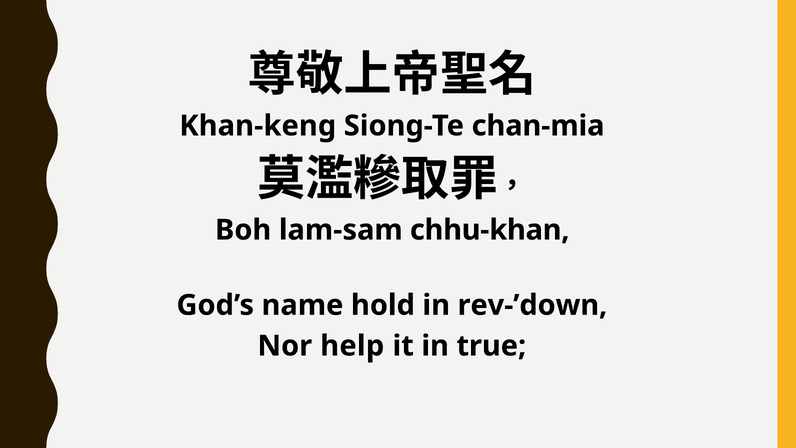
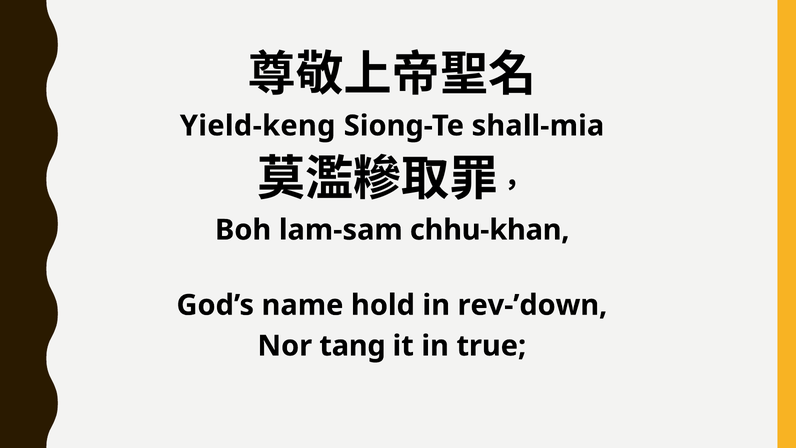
Khan-keng: Khan-keng -> Yield-keng (258, 126)
chan-mia: chan-mia -> shall-mia (538, 126)
help: help -> tang (353, 346)
